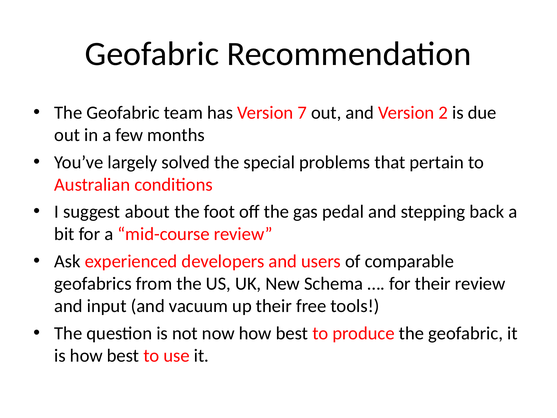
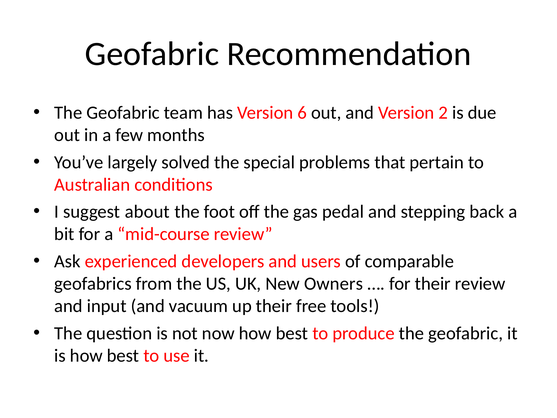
7: 7 -> 6 (302, 113)
Schema: Schema -> Owners (334, 284)
